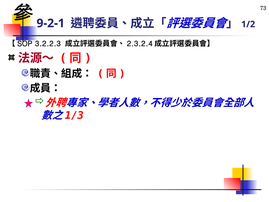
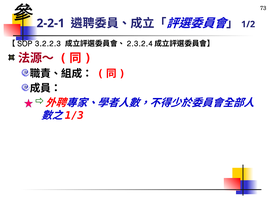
9-2-1: 9-2-1 -> 2-2-1 (51, 23)
